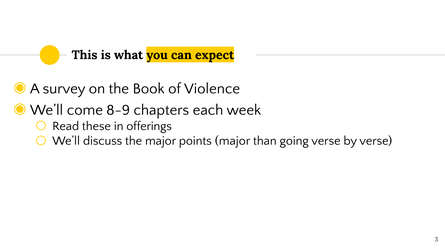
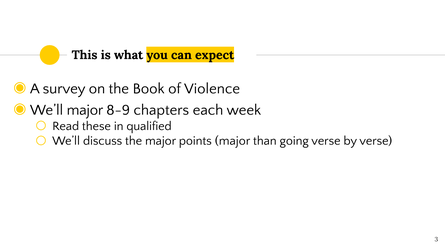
We’ll come: come -> major (85, 110)
offerings: offerings -> qualified (149, 126)
